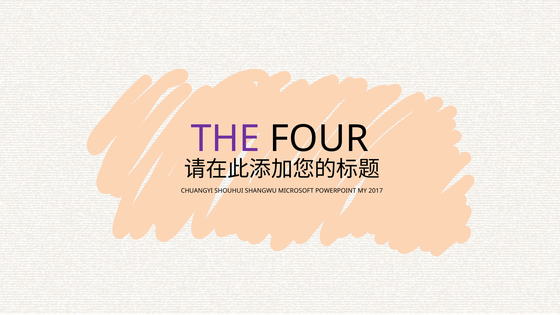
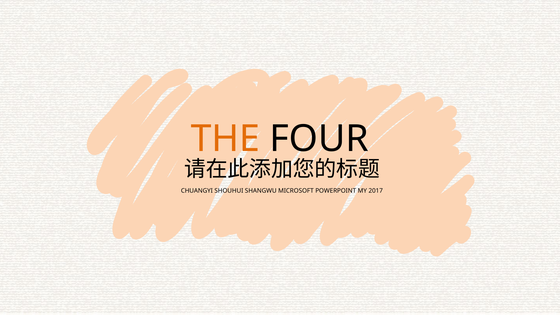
THE colour: purple -> orange (225, 139)
